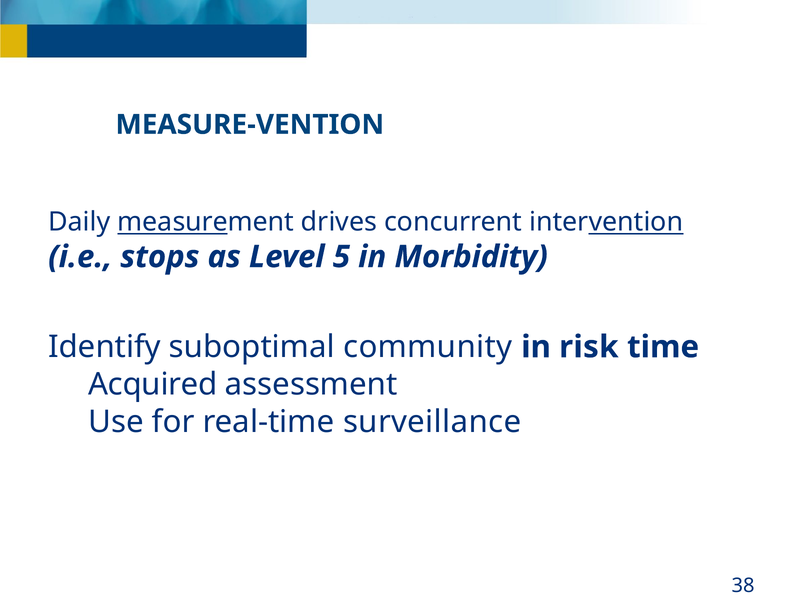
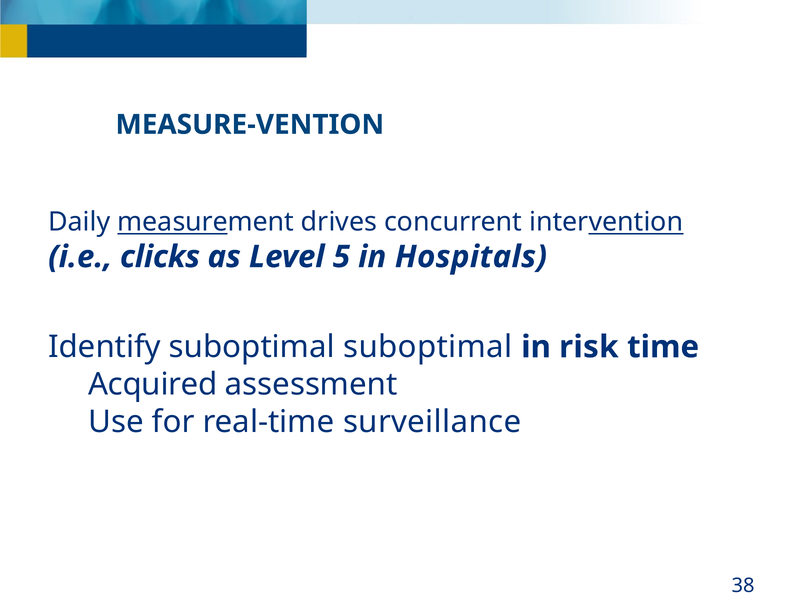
stops: stops -> clicks (160, 257)
Morbidity: Morbidity -> Hospitals (471, 257)
suboptimal community: community -> suboptimal (428, 347)
